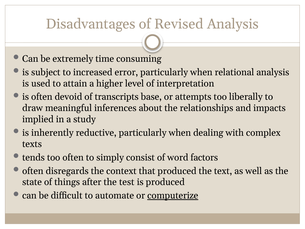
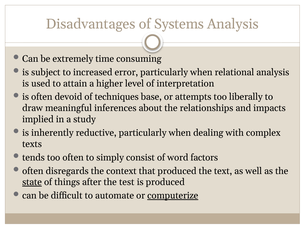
Revised: Revised -> Systems (179, 24)
transcripts: transcripts -> techniques (117, 97)
state underline: none -> present (32, 182)
